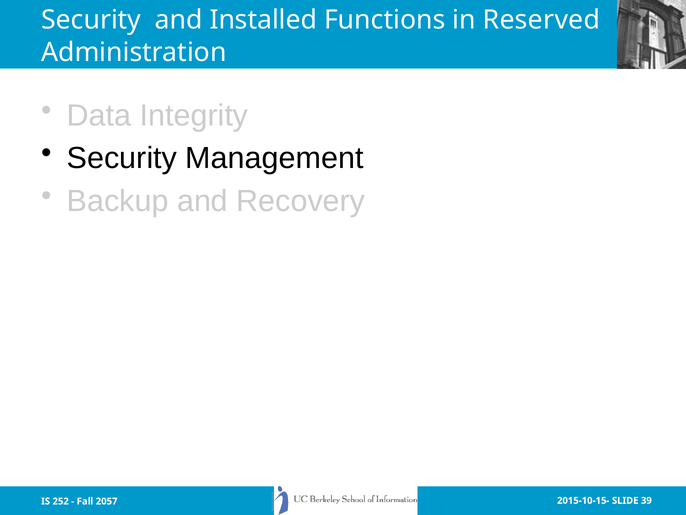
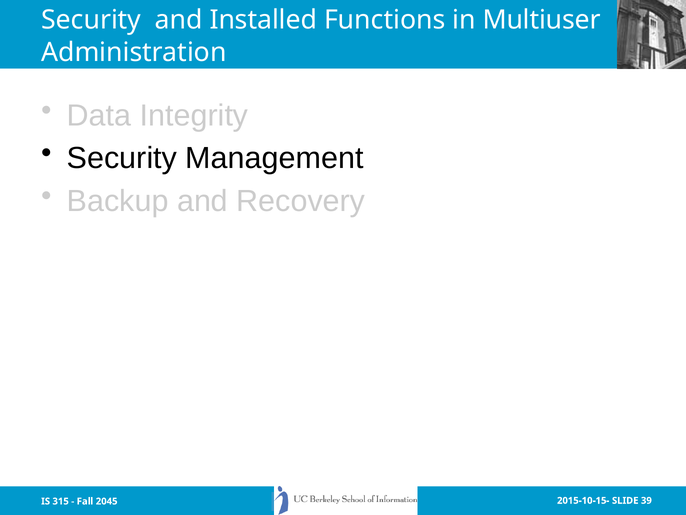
Reserved: Reserved -> Multiuser (542, 20)
252: 252 -> 315 (61, 501)
2057: 2057 -> 2045 (107, 501)
